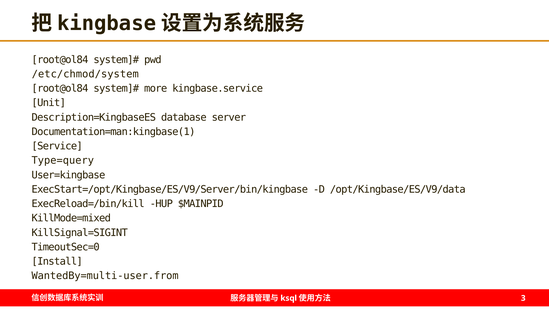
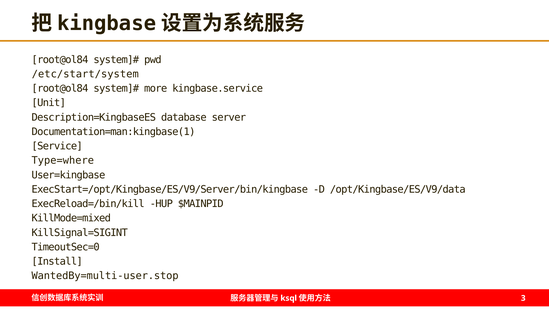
/etc/chmod/system: /etc/chmod/system -> /etc/start/system (85, 74)
Type=query: Type=query -> Type=where (63, 160)
WantedBy=multi-user.from: WantedBy=multi-user.from -> WantedBy=multi-user.stop (105, 276)
